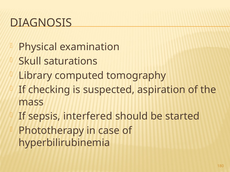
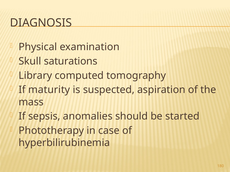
checking: checking -> maturity (49, 90)
interfered: interfered -> anomalies (88, 117)
